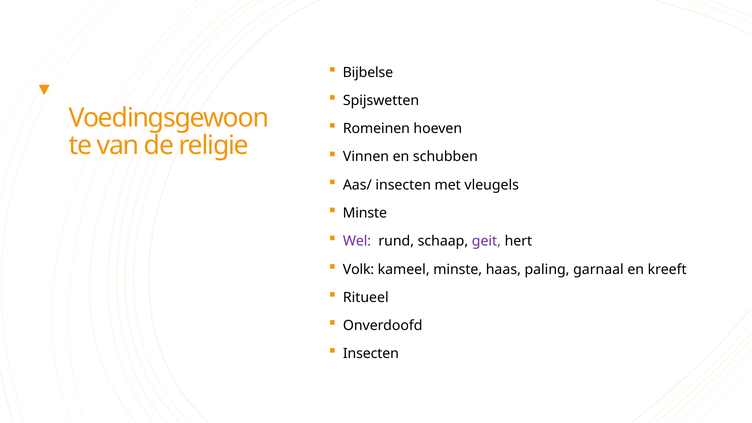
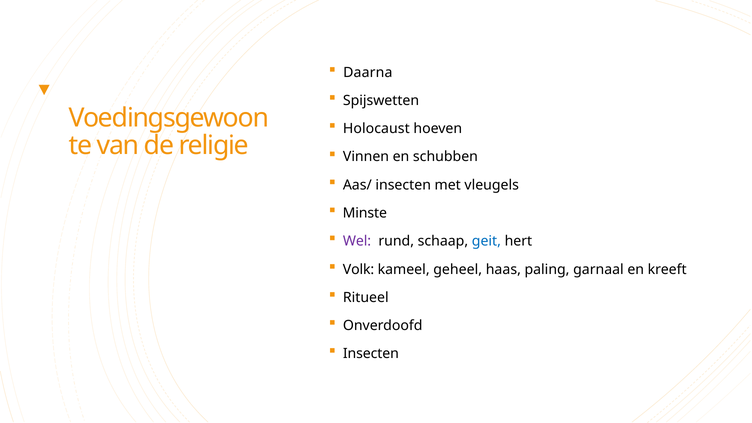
Bijbelse: Bijbelse -> Daarna (368, 72)
Romeinen: Romeinen -> Holocaust (376, 129)
geit colour: purple -> blue (486, 241)
kameel minste: minste -> geheel (458, 269)
